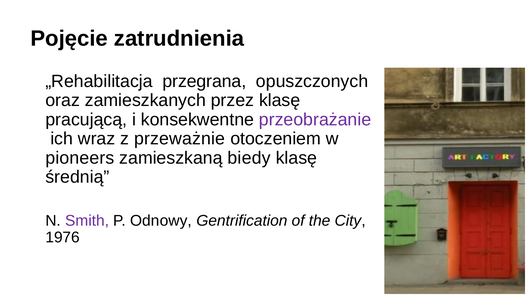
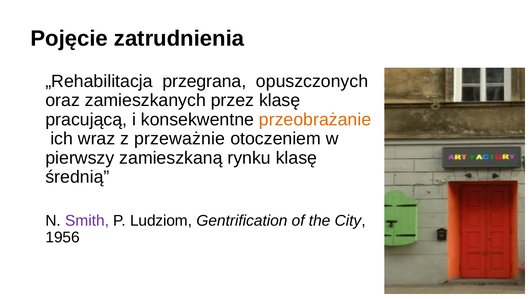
przeobrażanie colour: purple -> orange (315, 119)
pioneers: pioneers -> pierwszy (80, 158)
biedy: biedy -> rynku (249, 158)
Odnowy: Odnowy -> Ludziom (161, 221)
1976: 1976 -> 1956 (63, 237)
